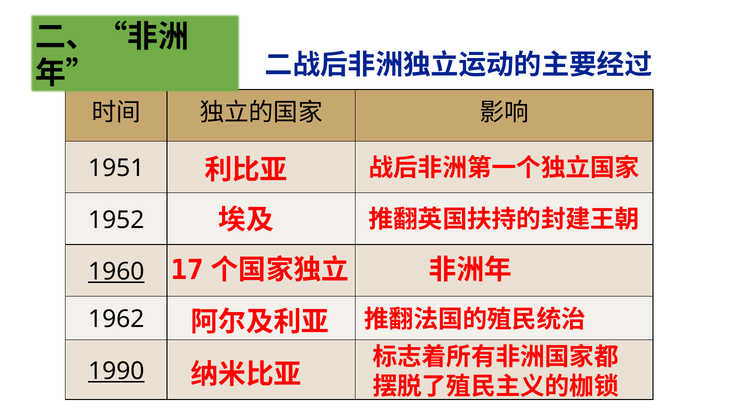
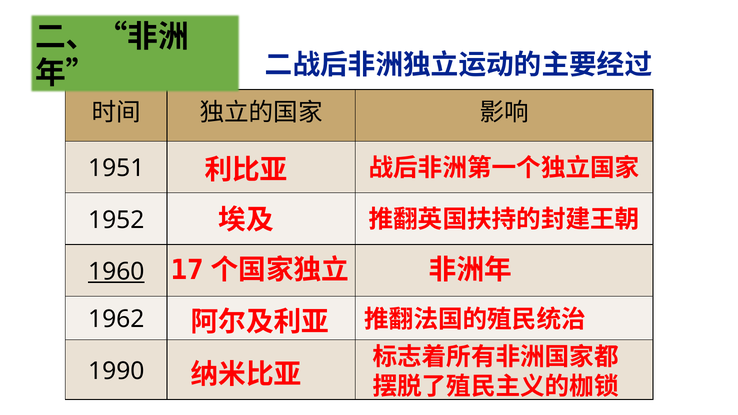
1990 underline: present -> none (116, 371)
